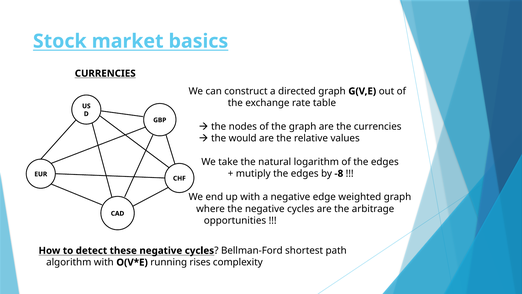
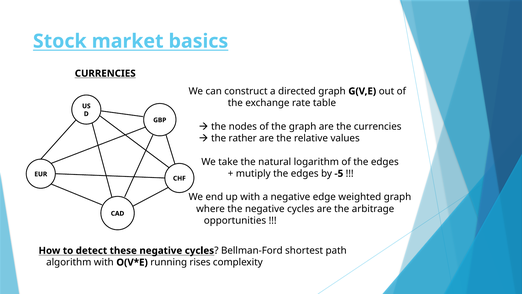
would: would -> rather (243, 138)
-8: -8 -> -5 (339, 173)
